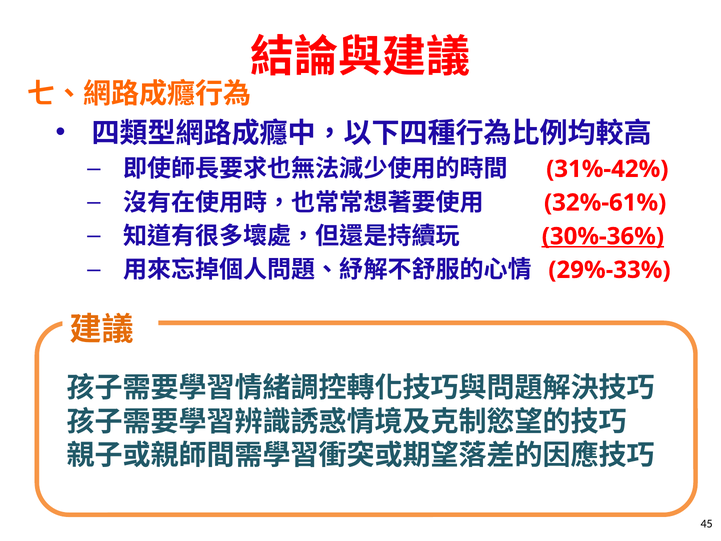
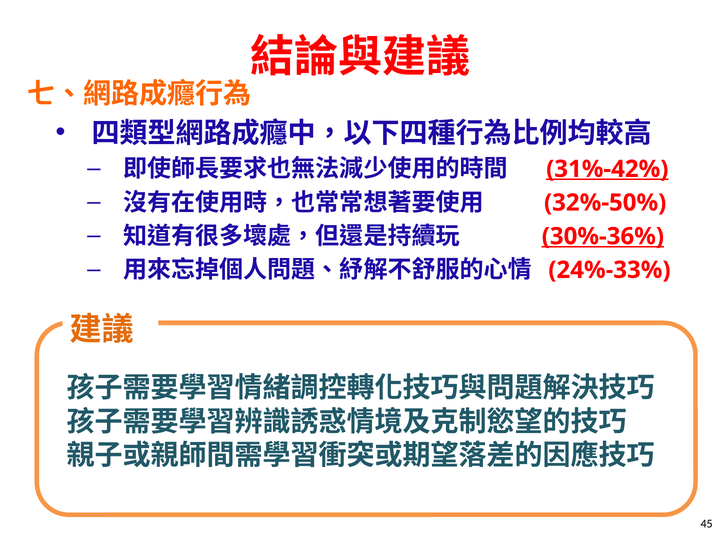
31%-42% underline: none -> present (607, 169)
32%-61%: 32%-61% -> 32%-50% (605, 203)
29%-33%: 29%-33% -> 24%-33% (609, 270)
